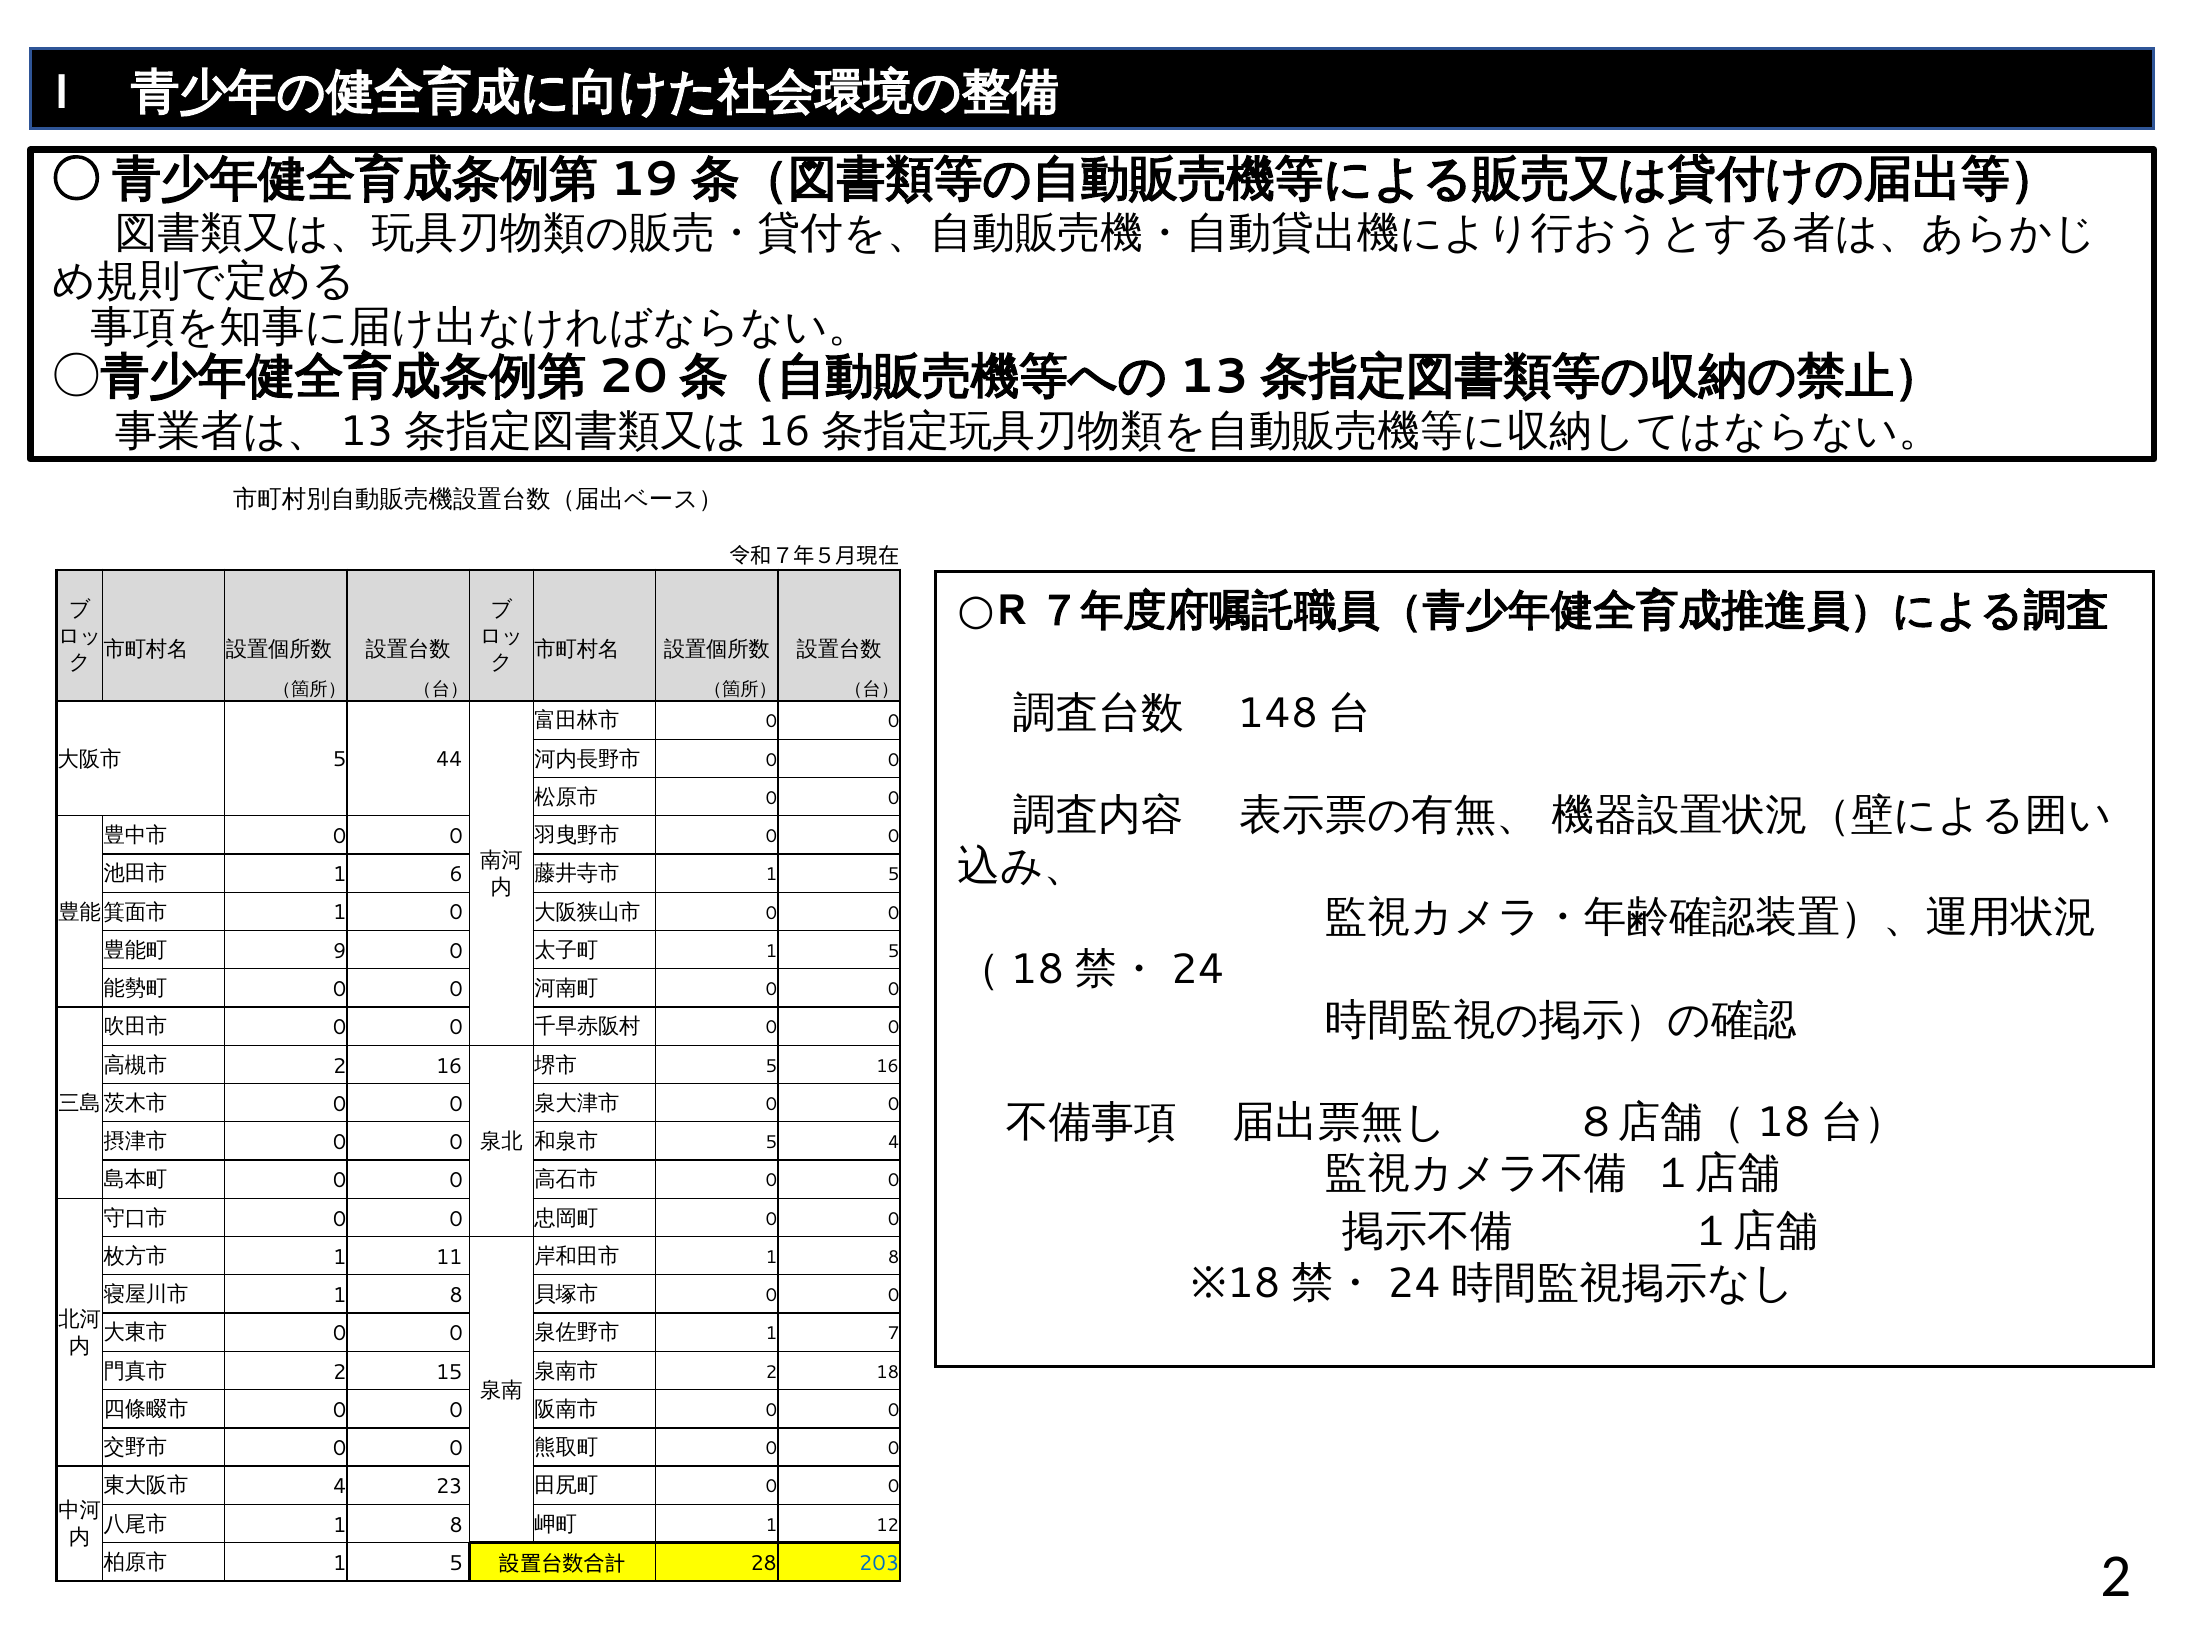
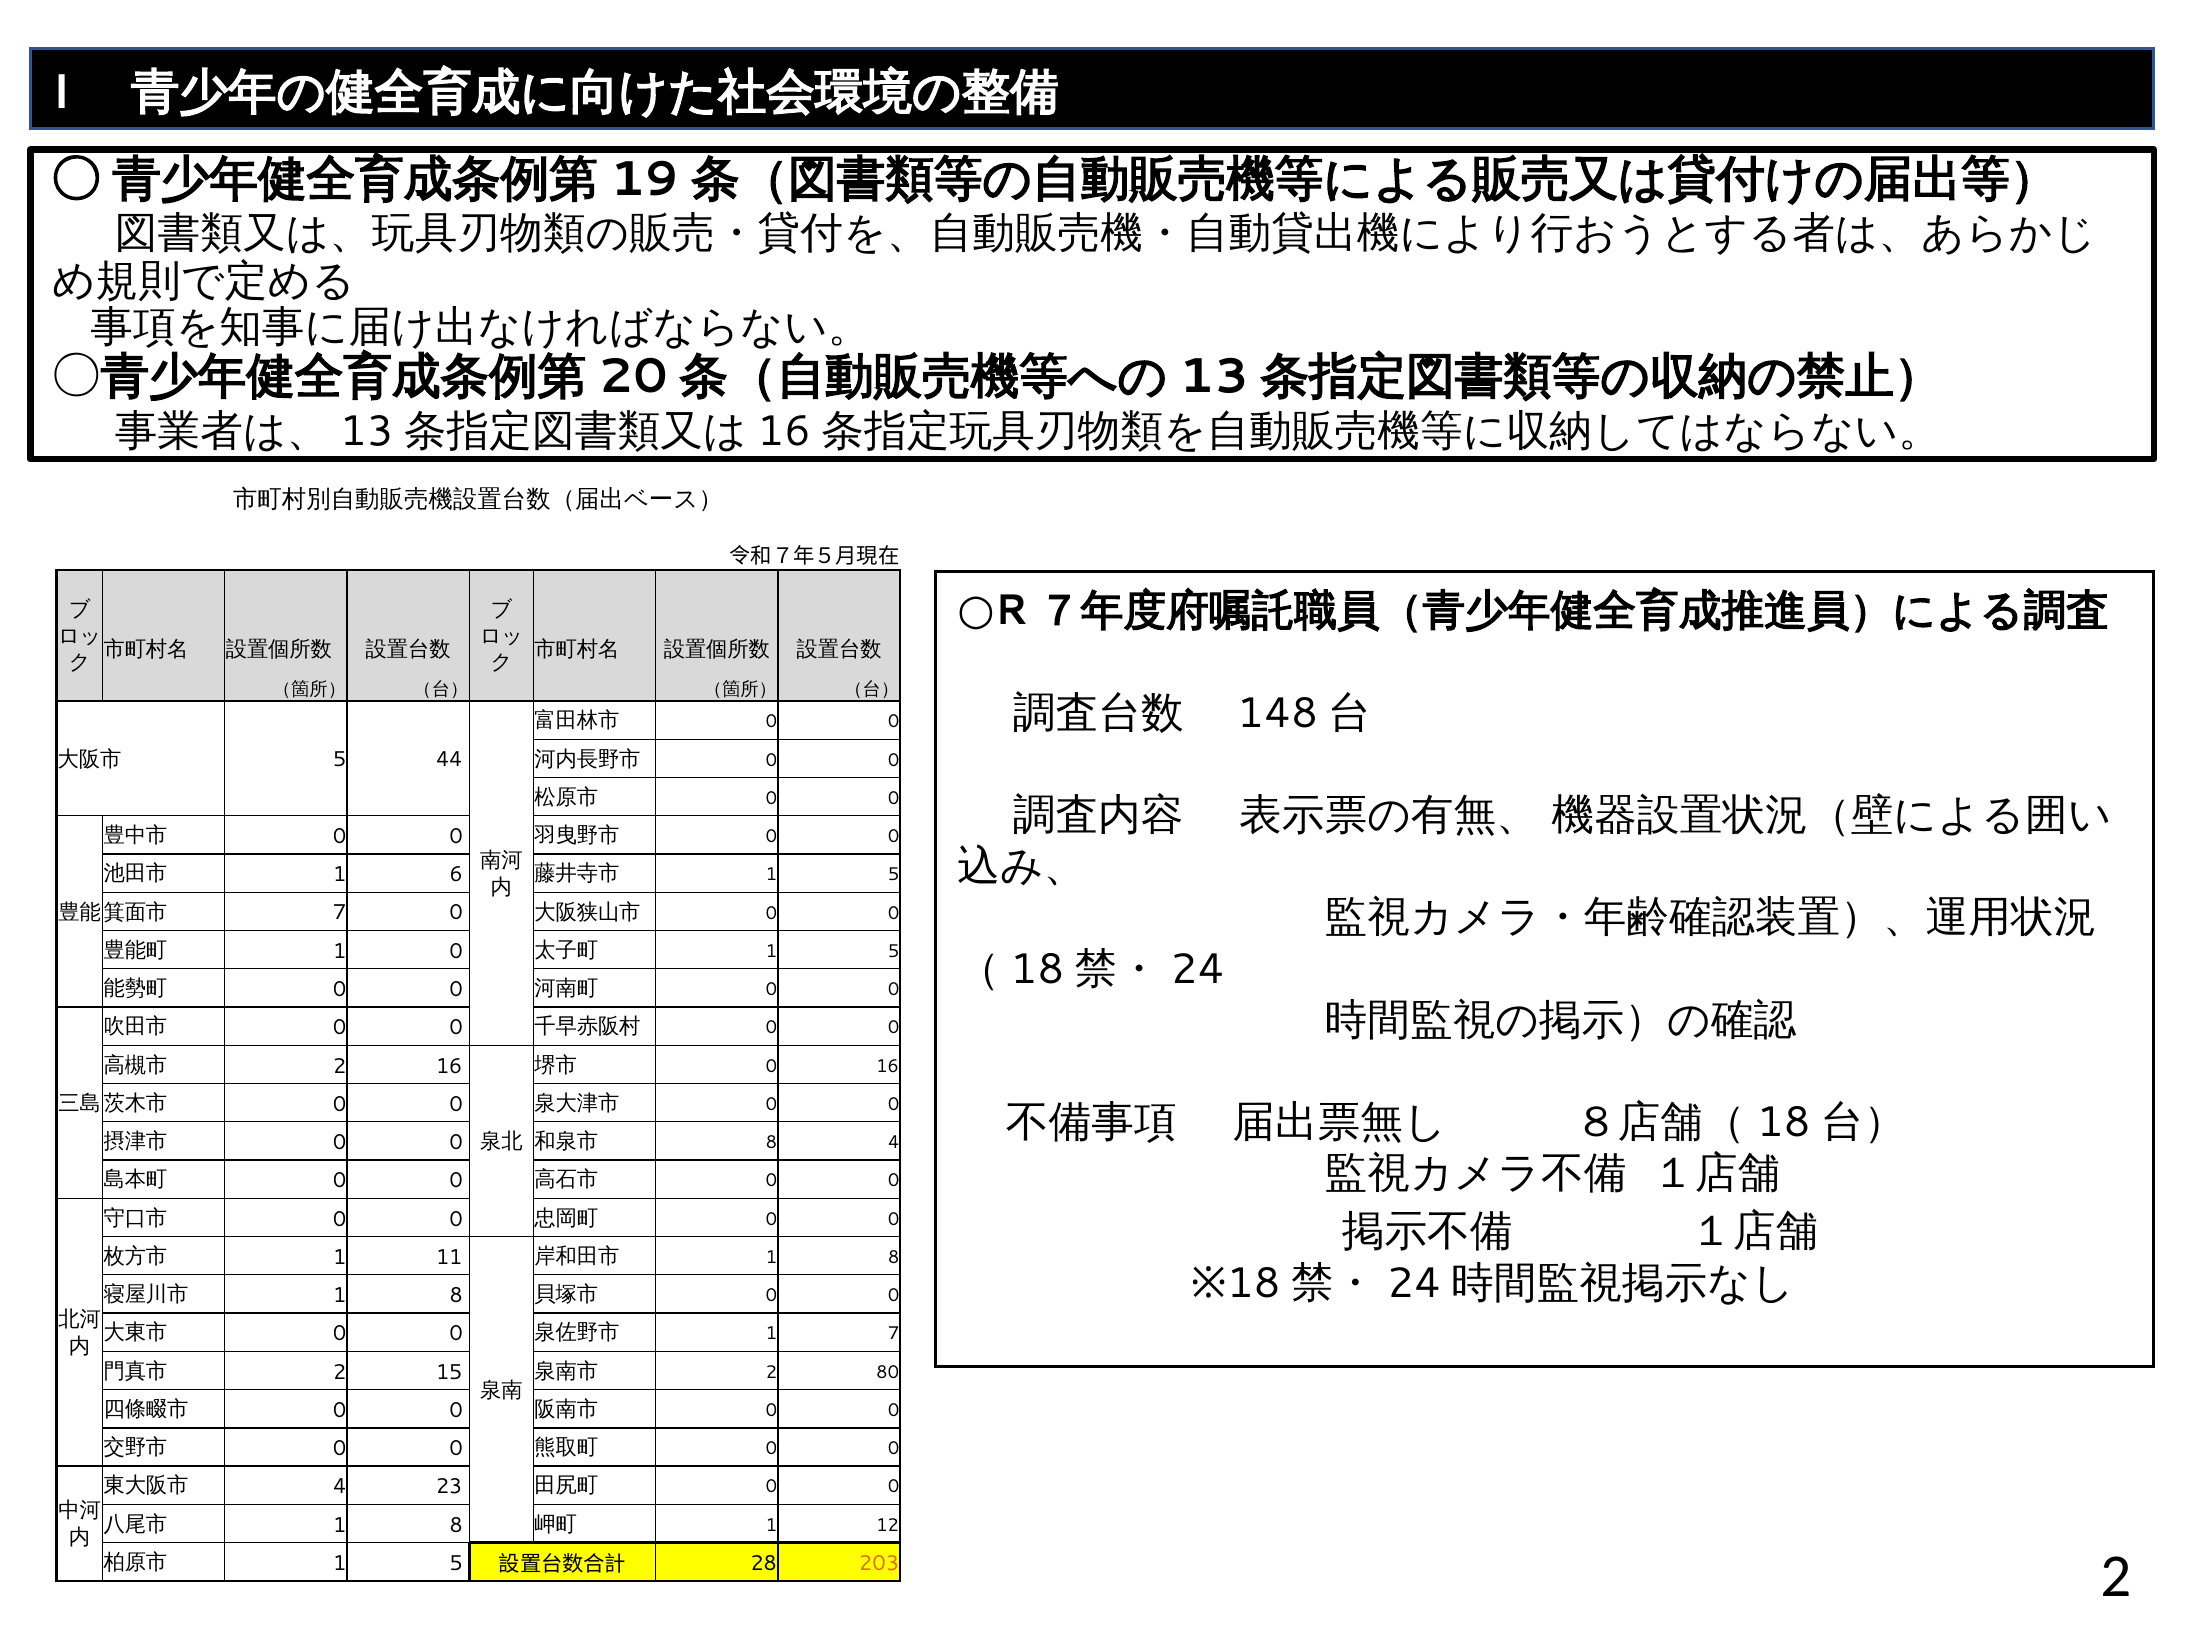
1: 1 -> 7 (340, 913)
9: 9 -> 1 (340, 951)
5: 5 -> 0 (771, 1066)
5: 5 -> 8 (771, 1142)
18: 18 -> 80 (888, 1372)
203 colour: blue -> orange (879, 1563)
